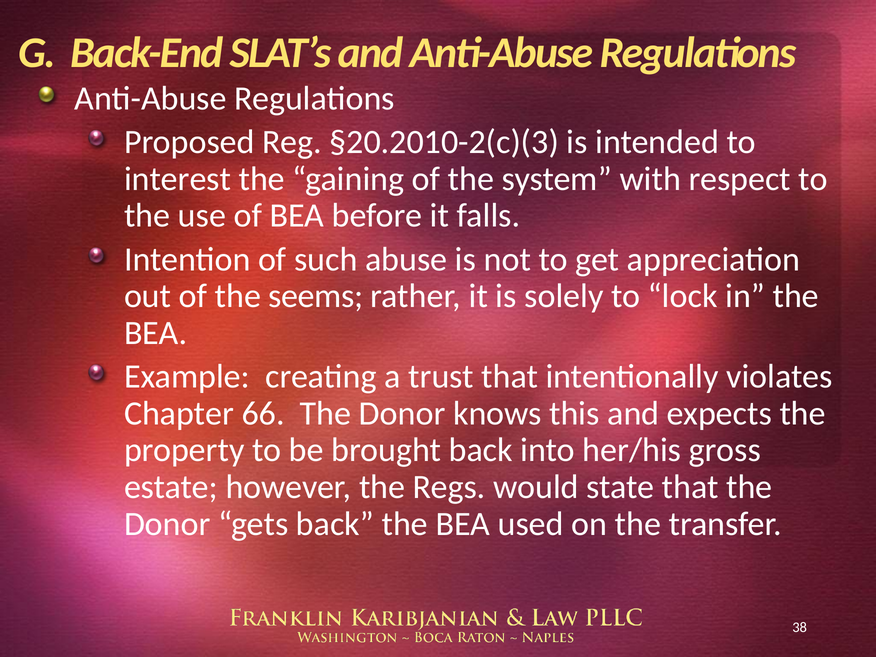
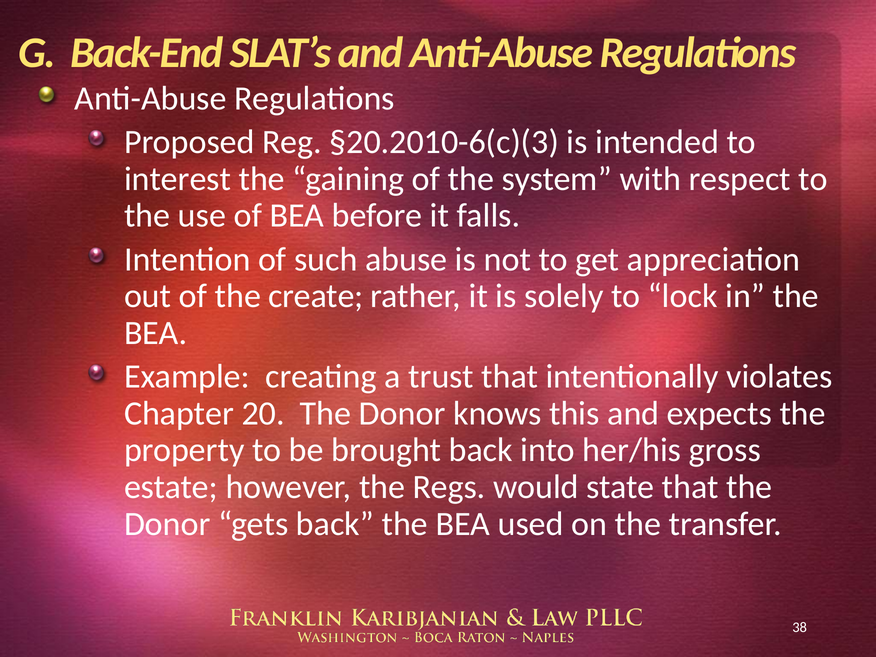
§20.2010-2(c)(3: §20.2010-2(c)(3 -> §20.2010-6(c)(3 (444, 142)
seems: seems -> create (316, 296)
66: 66 -> 20 (263, 413)
